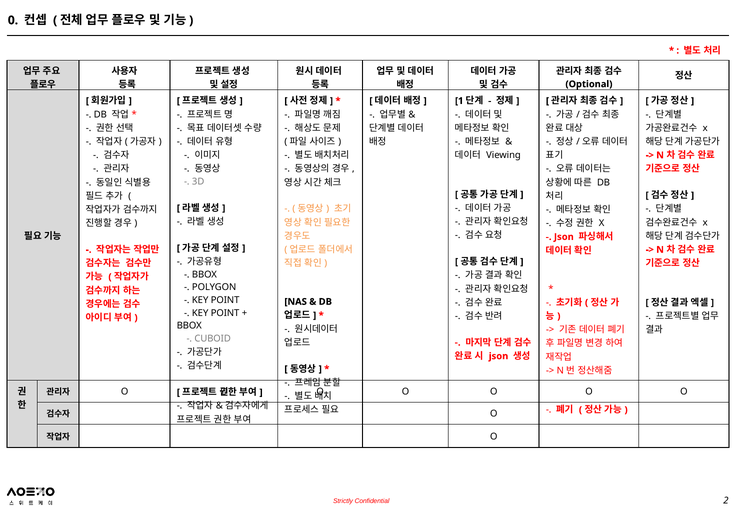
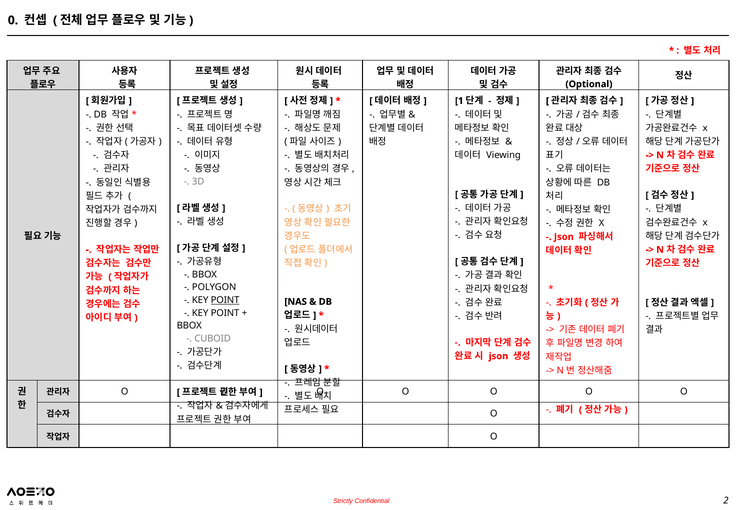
POINT underline: none -> present (225, 300)
